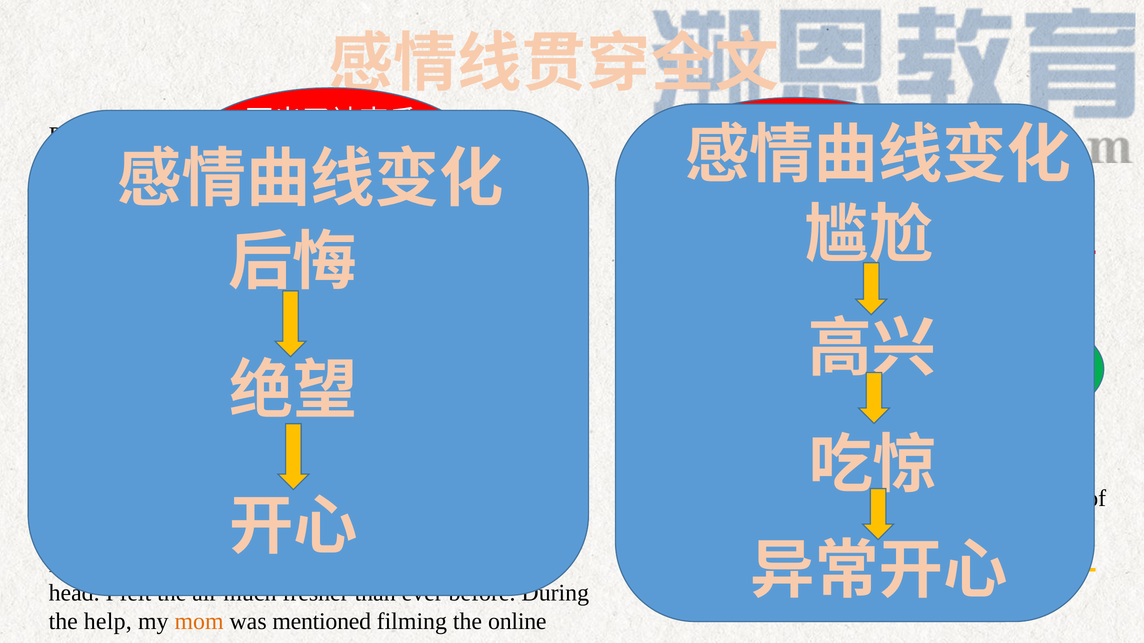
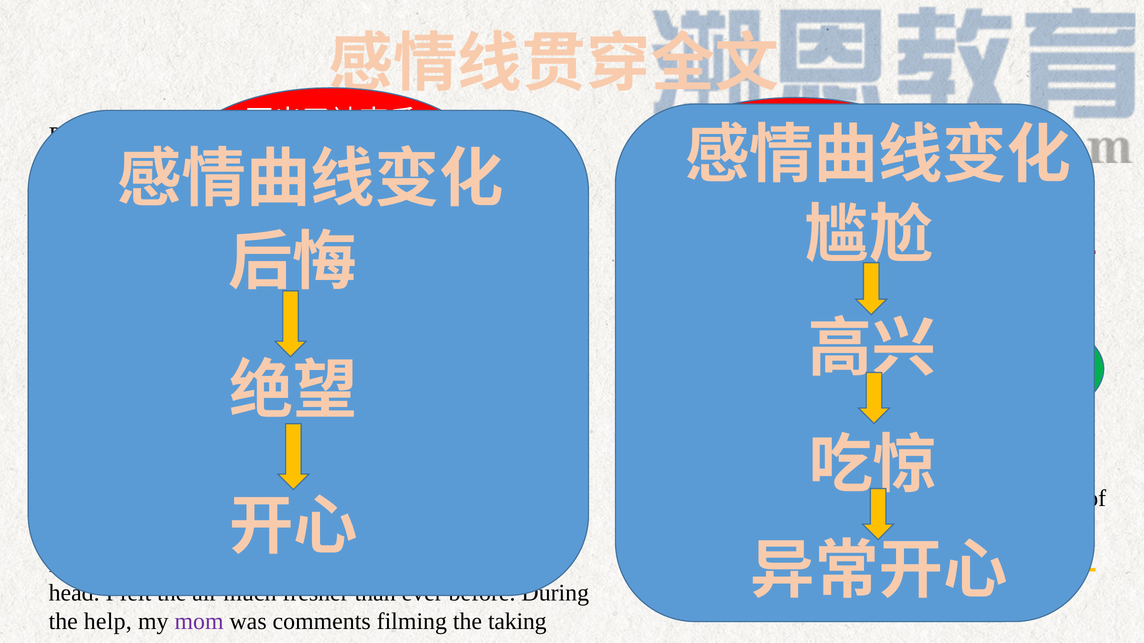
mom colour: orange -> purple (199, 622)
mentioned: mentioned -> comments (322, 622)
the online: online -> taking (517, 622)
